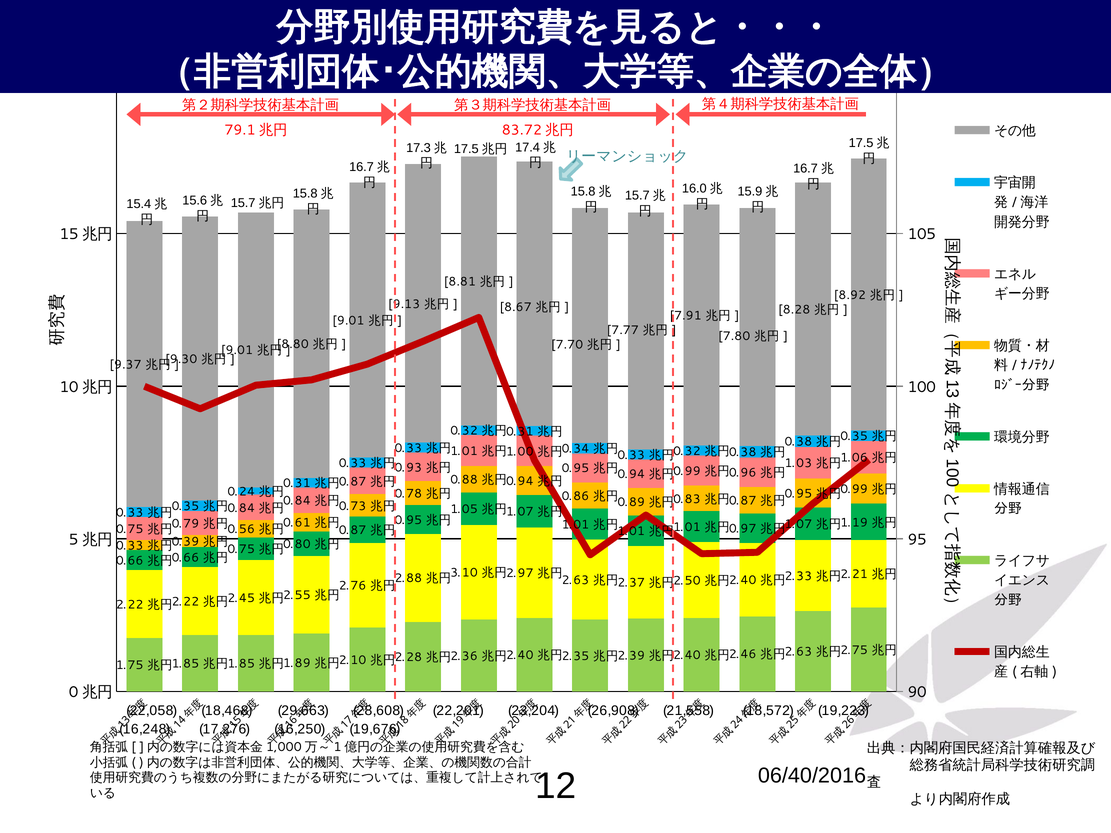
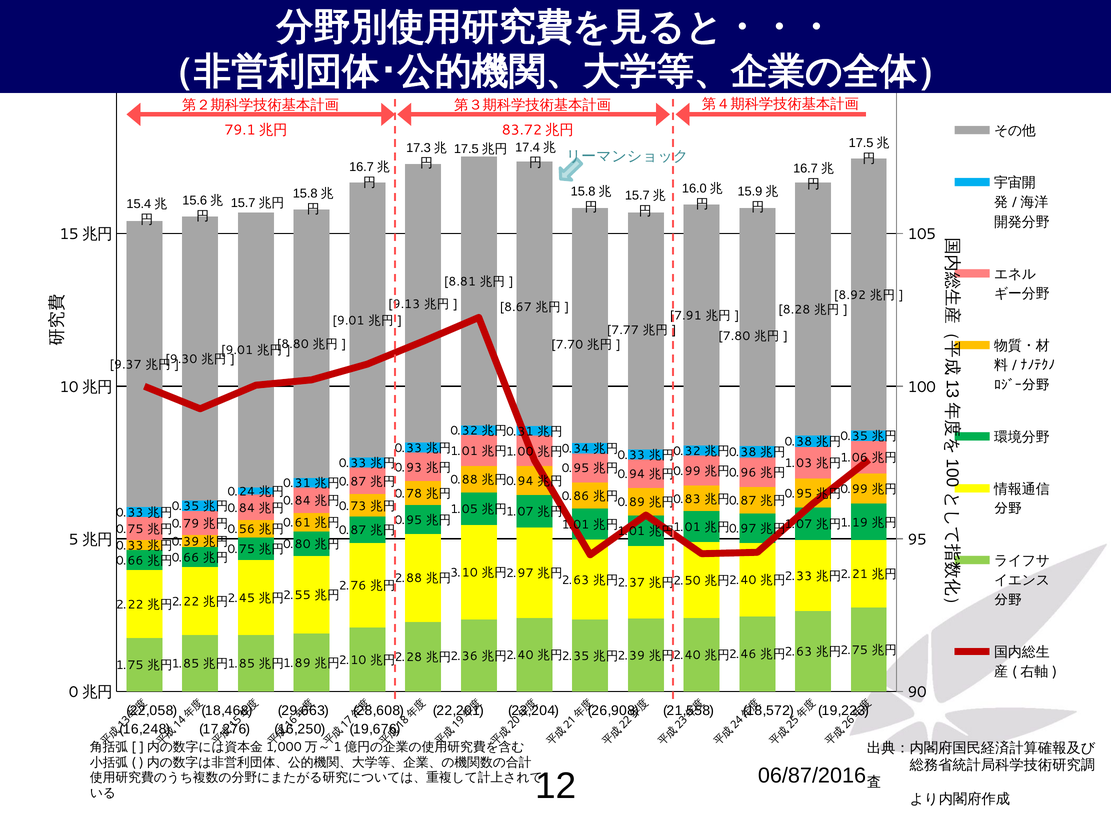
06/40/2016: 06/40/2016 -> 06/87/2016 (812, 776)
